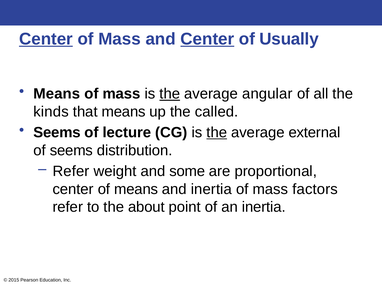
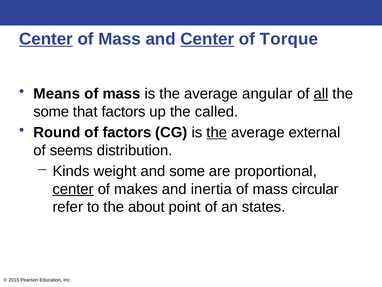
Usually: Usually -> Torque (289, 39)
the underline: present -> none (170, 94)
all underline: none -> present (321, 94)
kinds: kinds -> some (51, 111)
that means: means -> factors (124, 111)
Seems: Seems -> Round (57, 132)
of lecture: lecture -> factors (127, 132)
Refer: Refer -> Kinds (71, 171)
center underline: none -> present (73, 189)
of means: means -> makes (136, 189)
factors: factors -> circular (315, 189)
an inertia: inertia -> states (264, 207)
